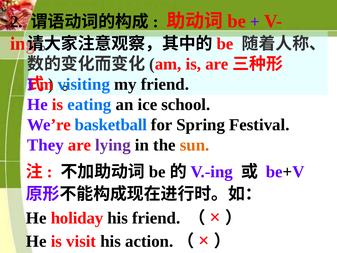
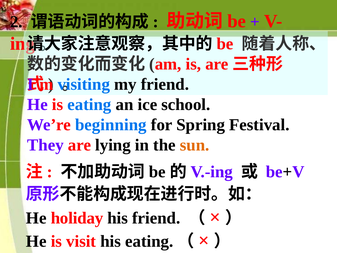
basketball: basketball -> beginning (111, 125)
lying colour: purple -> black (113, 145)
his action: action -> eating (149, 241)
